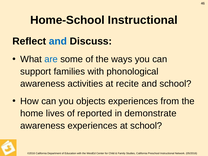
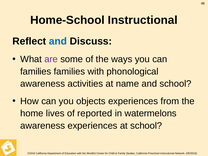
are colour: blue -> purple (51, 59)
support: support -> families (36, 71)
recite: recite -> name (127, 84)
demonstrate: demonstrate -> watermelons (151, 113)
